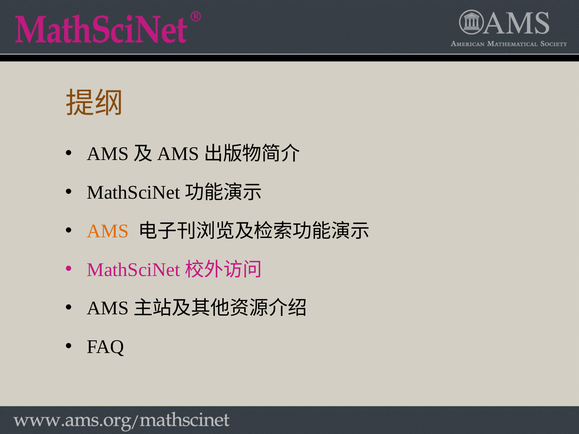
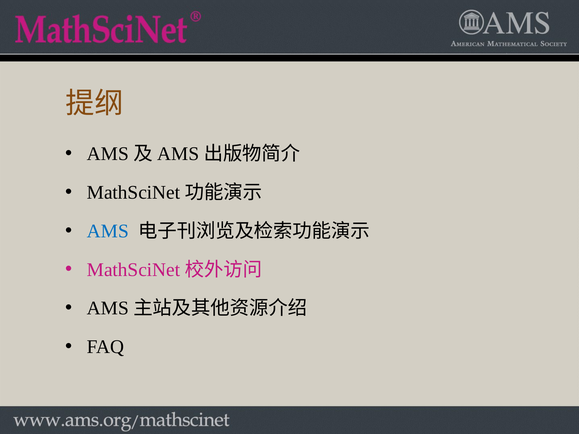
AMS colour: orange -> blue (108, 231)
